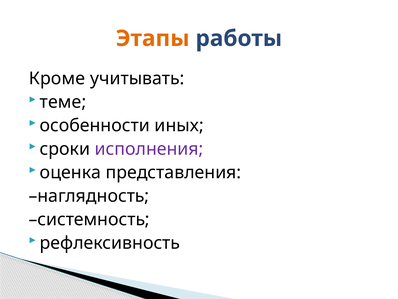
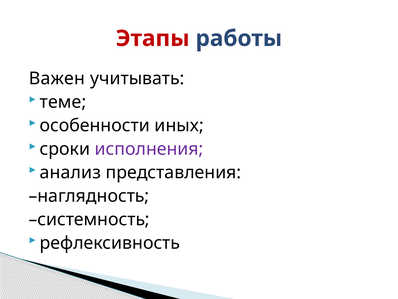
Этапы colour: orange -> red (153, 38)
Кроме: Кроме -> Важен (57, 78)
оценка: оценка -> анализ (70, 172)
